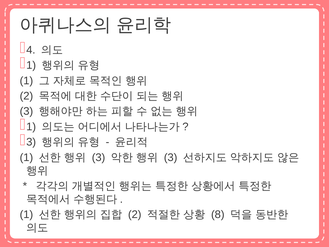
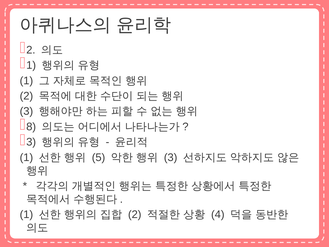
4: 4 -> 2 (31, 50)
1: 1 -> 8 (31, 127)
3: 3 -> 5 (99, 157)
8: 8 -> 4 (218, 214)
